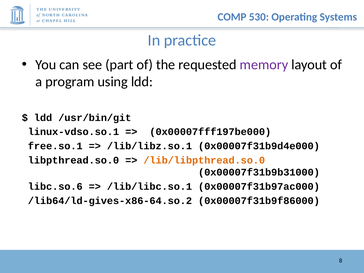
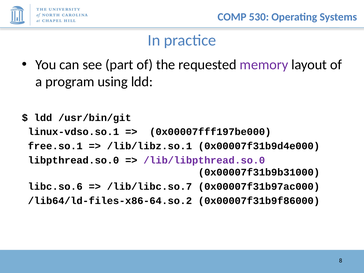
/lib/libpthread.so.0 colour: orange -> purple (204, 160)
/lib/libc.so.1: /lib/libc.so.1 -> /lib/libc.so.7 (149, 187)
/lib64/ld-gives-x86-64.so.2: /lib64/ld-gives-x86-64.so.2 -> /lib64/ld-files-x86-64.so.2 (110, 201)
